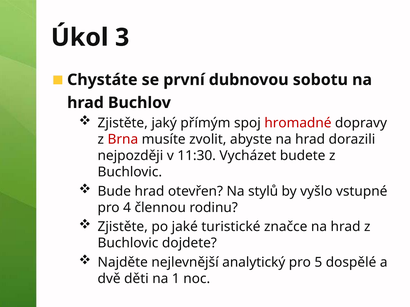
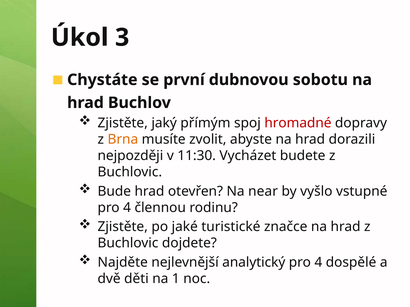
Brna colour: red -> orange (123, 140)
stylů: stylů -> near (263, 192)
5: 5 -> 4 (318, 263)
